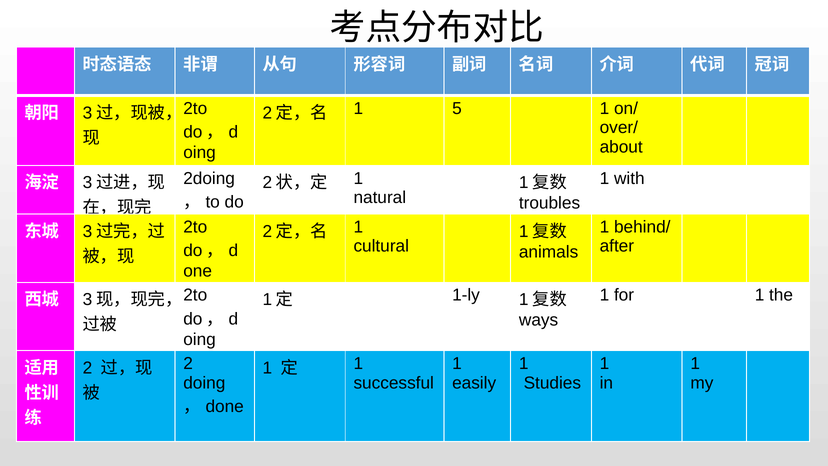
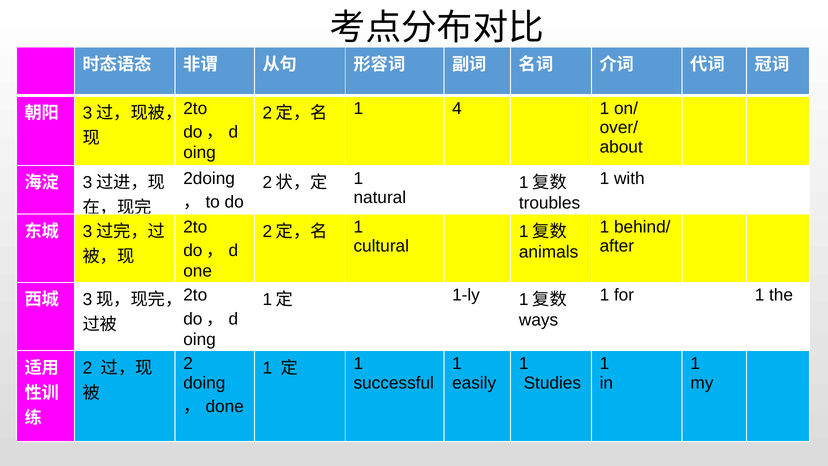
5: 5 -> 4 (457, 108)
